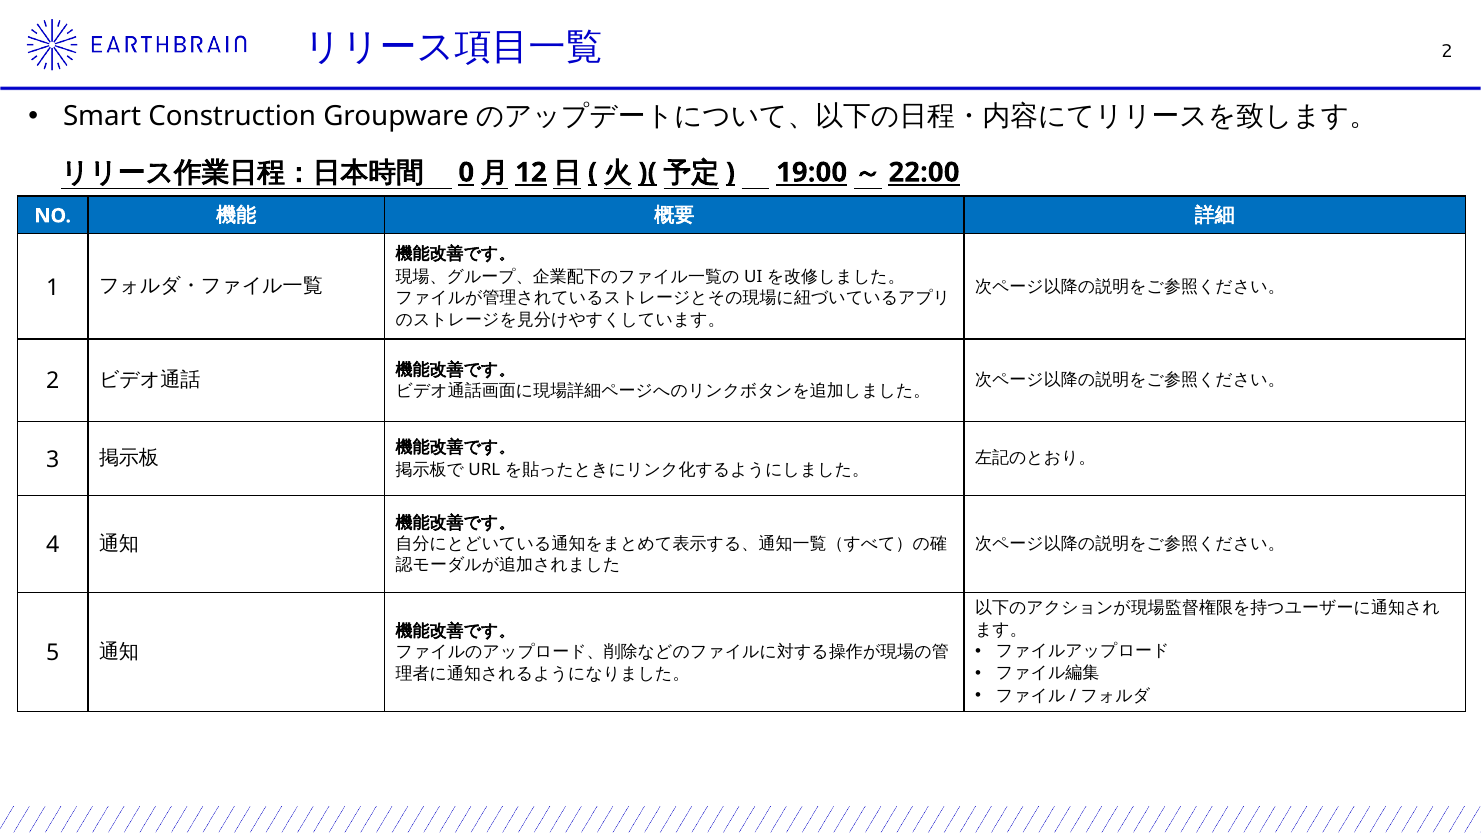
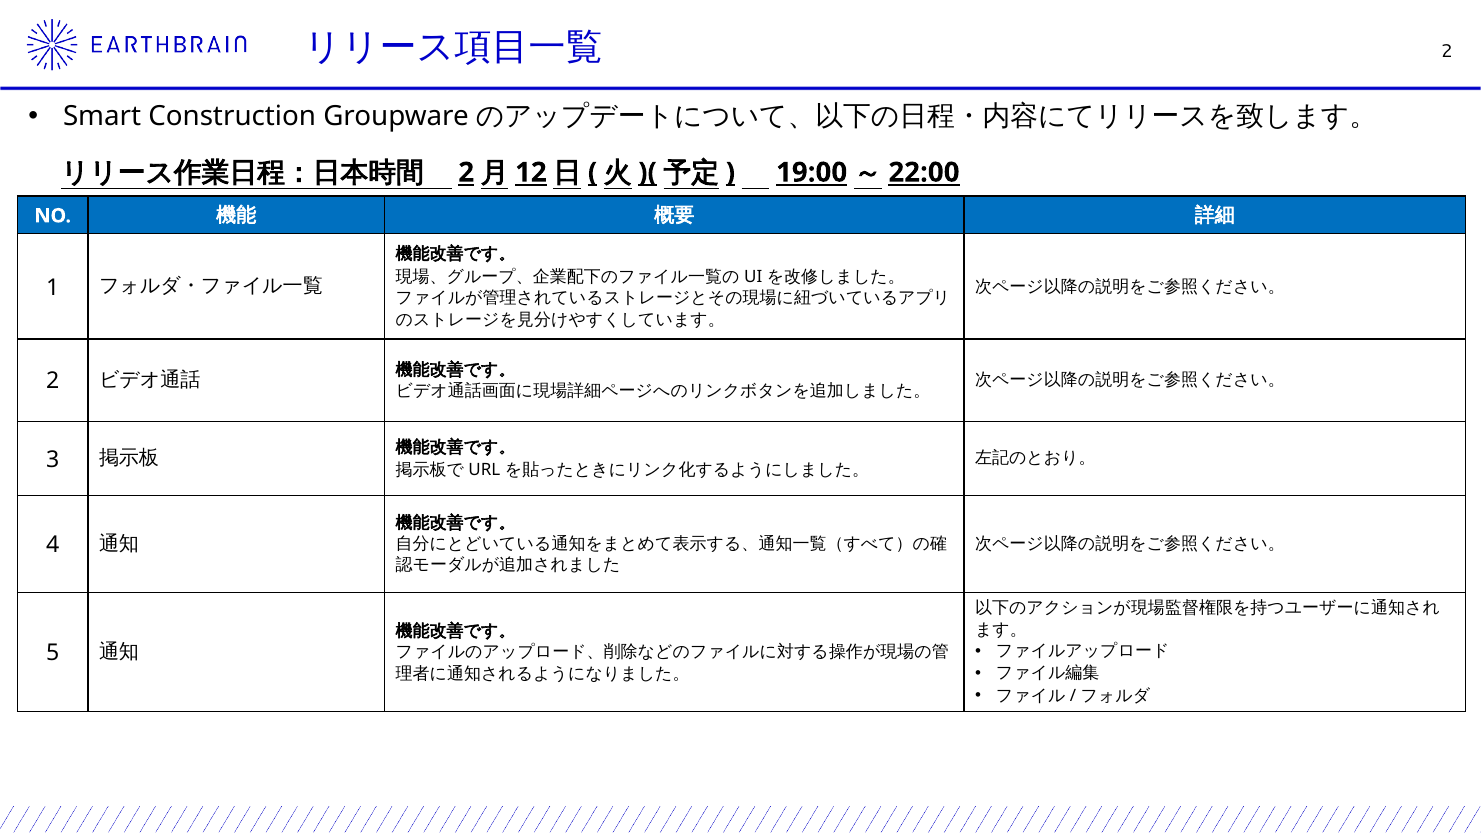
0: 0 -> 2 (466, 172)
